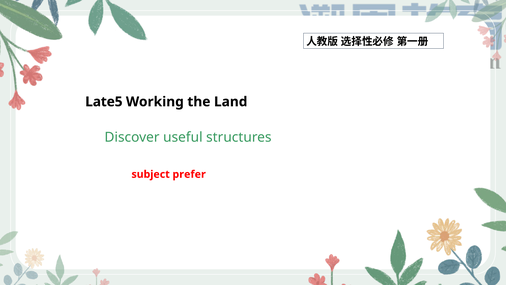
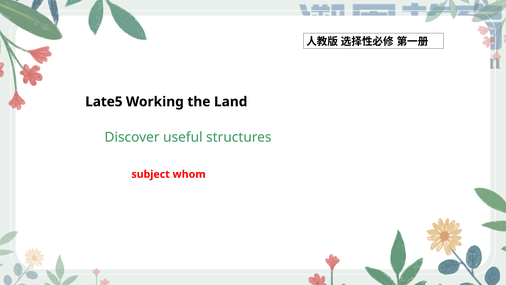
prefer: prefer -> whom (189, 174)
